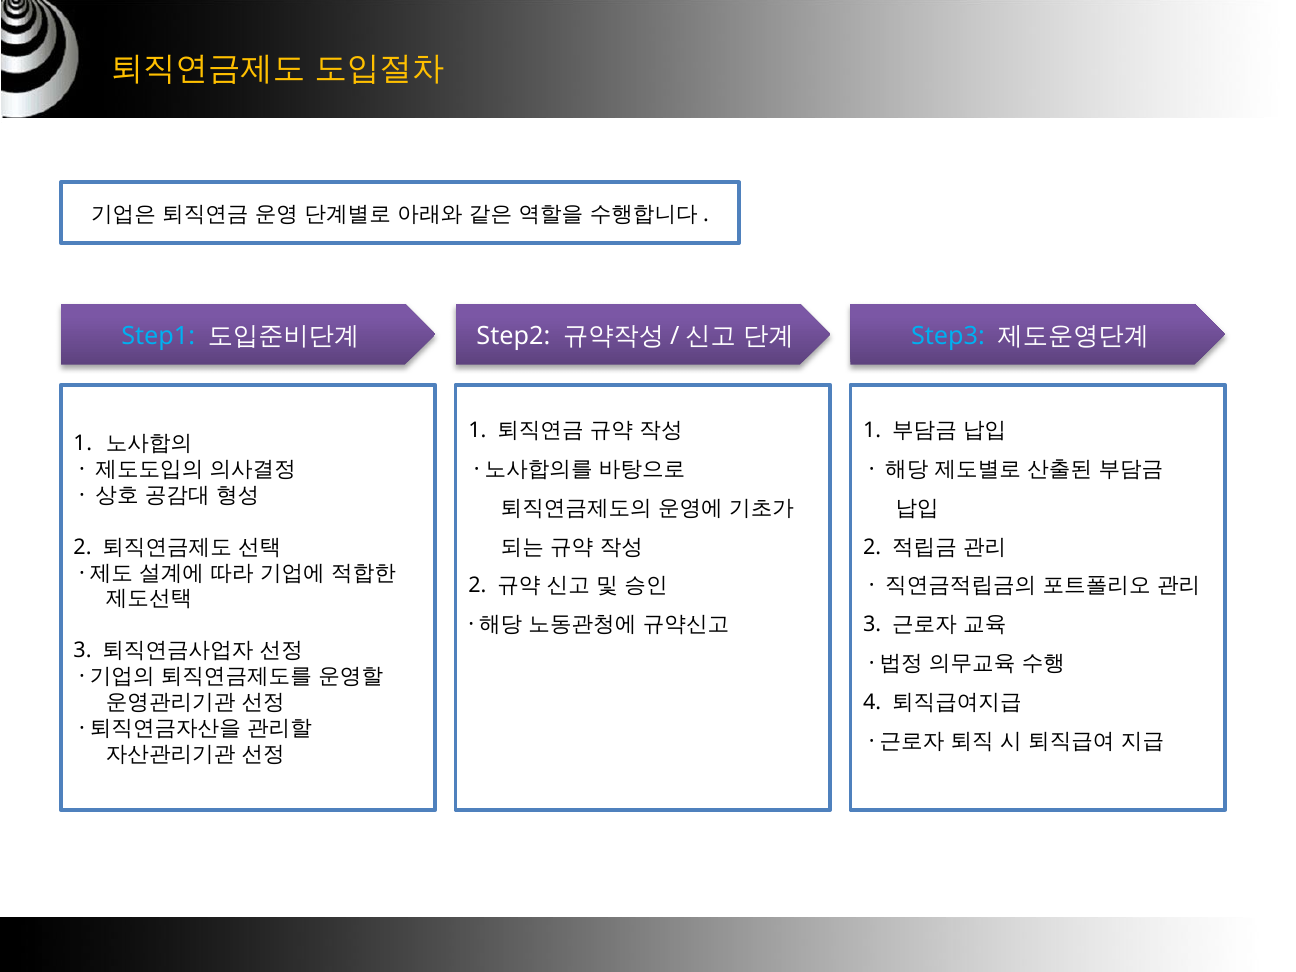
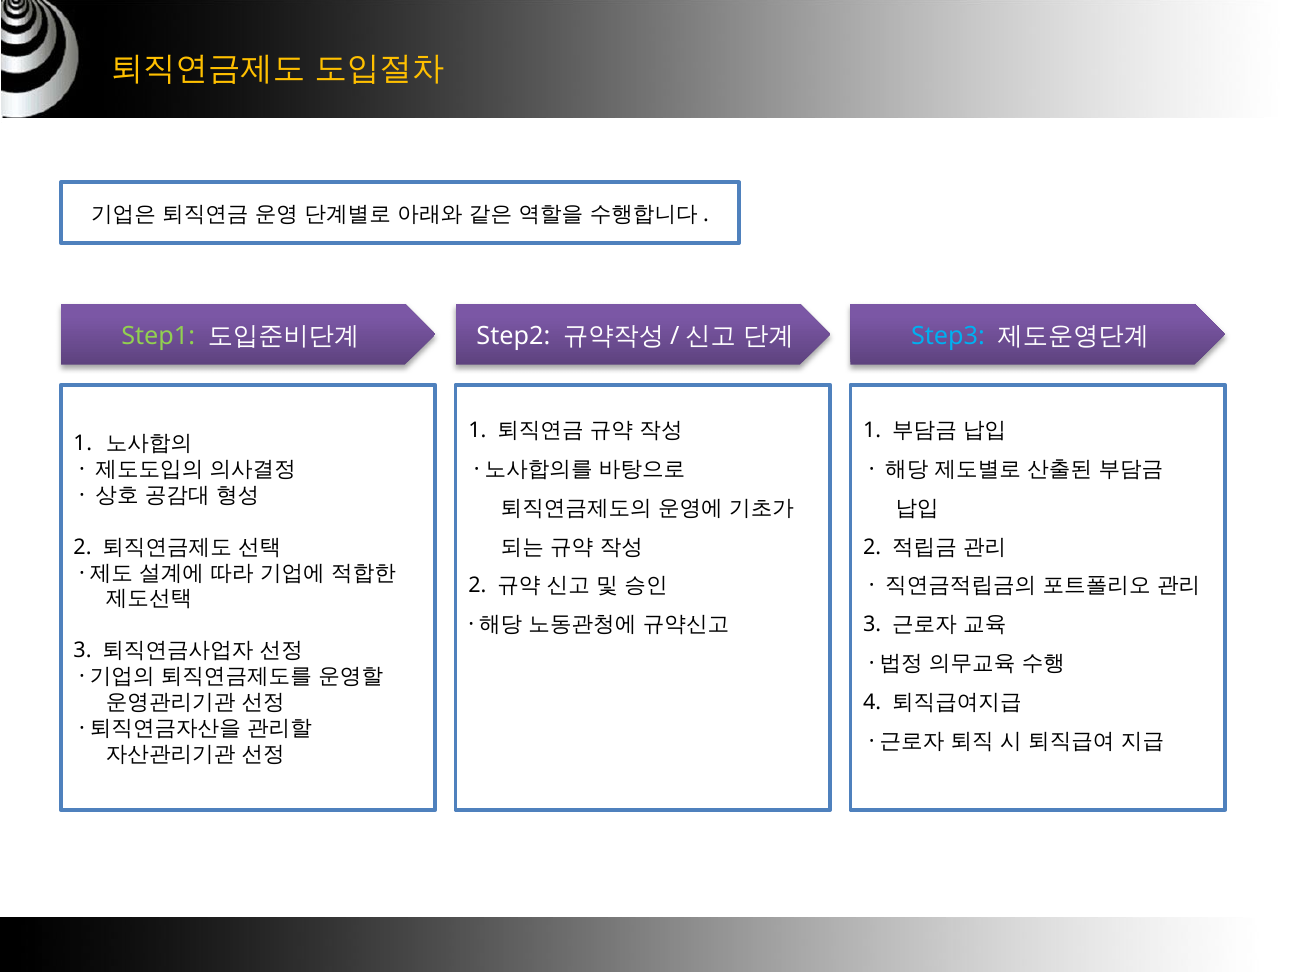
Step1 colour: light blue -> light green (158, 336)
